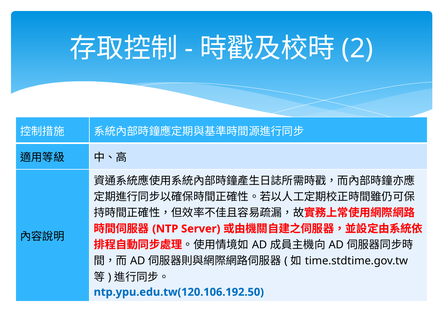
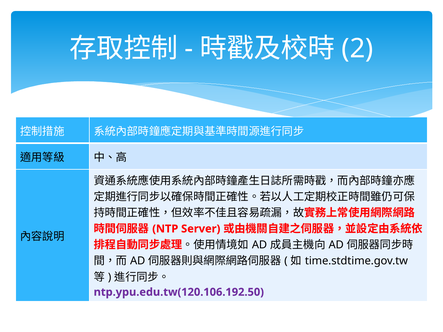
ntp.ypu.edu.tw(120.106.192.50 colour: blue -> purple (179, 292)
